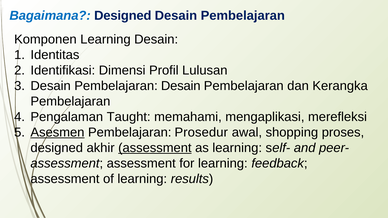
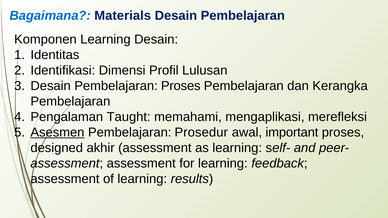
Bagaimana Designed: Designed -> Materials (123, 16)
Pembelajaran Desain: Desain -> Proses (181, 86)
shopping: shopping -> important (292, 132)
assessment underline: present -> none (155, 148)
